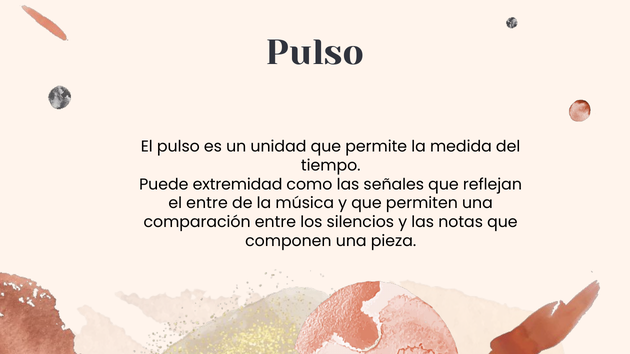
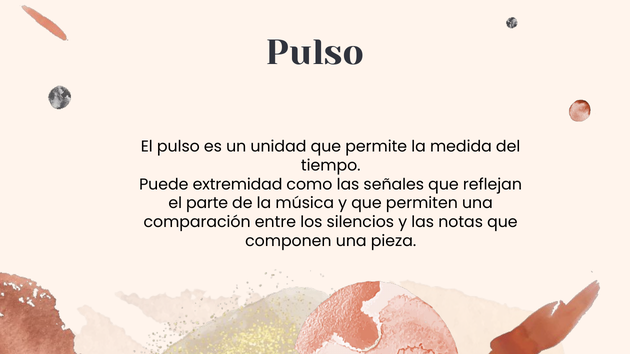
el entre: entre -> parte (207, 203)
